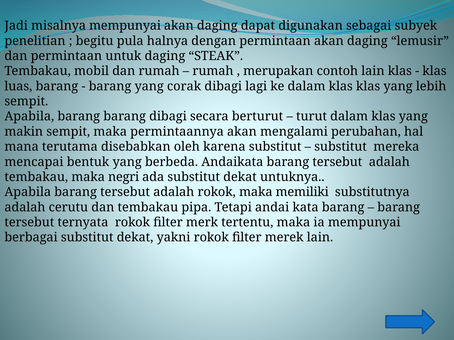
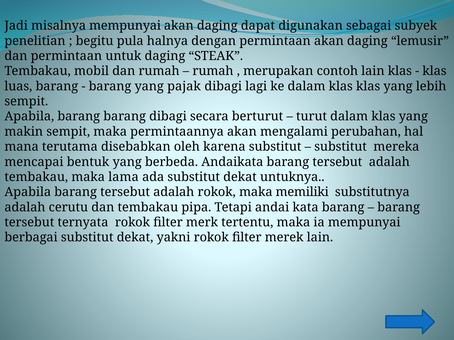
corak: corak -> pajak (184, 86)
negri: negri -> lama (123, 177)
